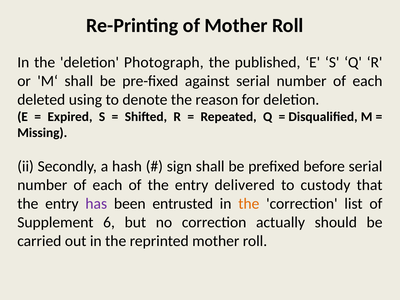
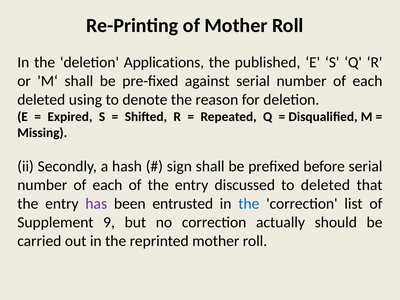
Photograph: Photograph -> Applications (164, 62)
delivered: delivered -> discussed (245, 185)
to custody: custody -> deleted (325, 185)
the colour: orange -> blue (249, 204)
6: 6 -> 9 (109, 222)
